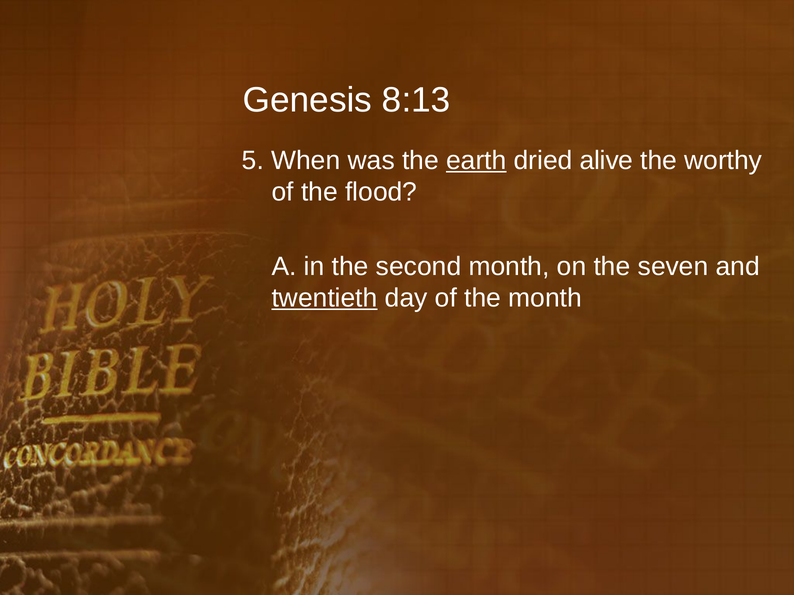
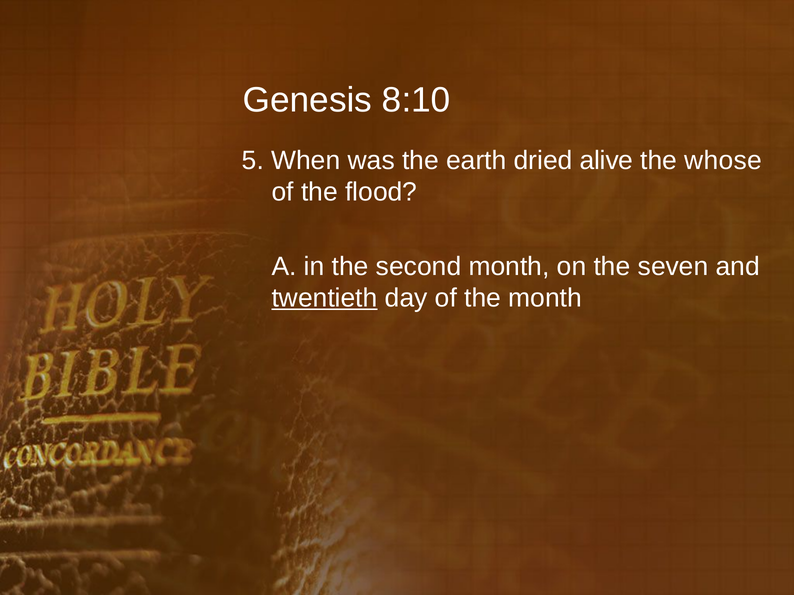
8:13: 8:13 -> 8:10 (416, 100)
earth underline: present -> none (476, 161)
worthy: worthy -> whose (723, 161)
